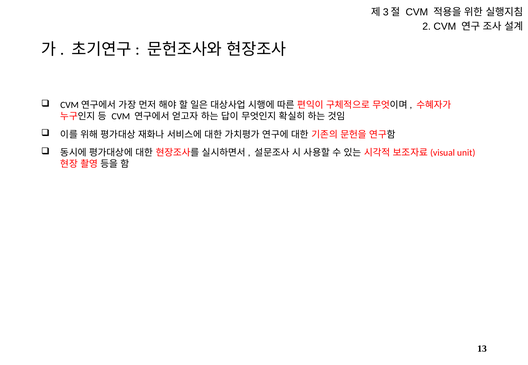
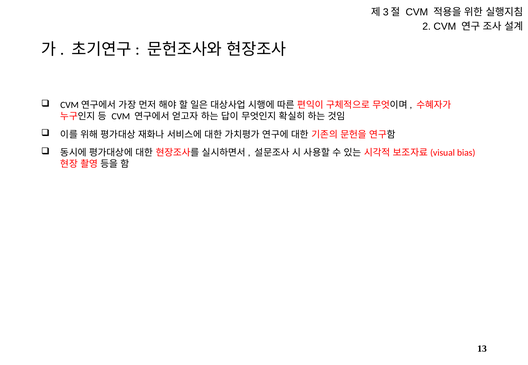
unit: unit -> bias (466, 153)
